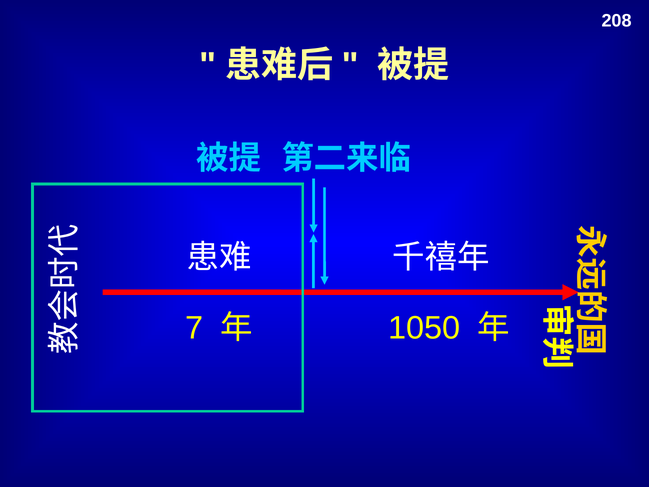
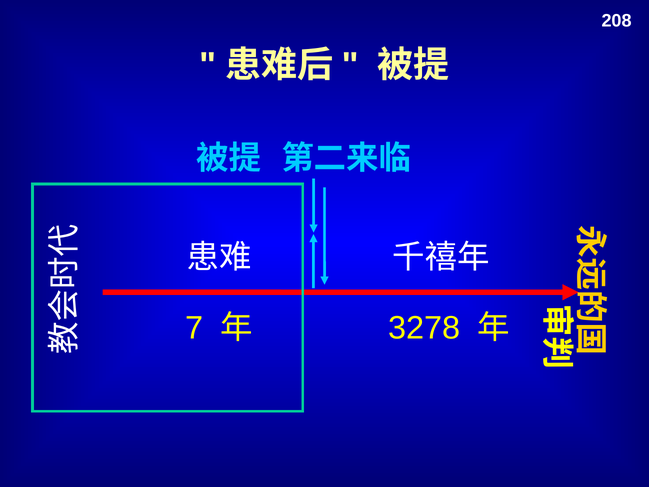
1050: 1050 -> 3278 (424, 328)
